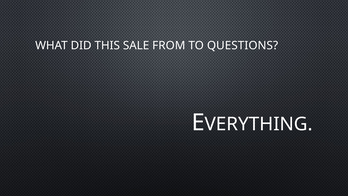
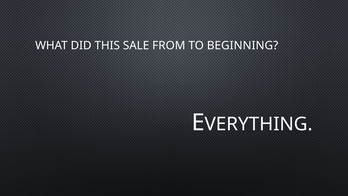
QUESTIONS: QUESTIONS -> BEGINNING (243, 45)
